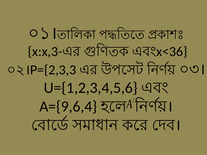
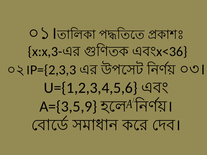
A={9,6,4: A={9,6,4 -> A={3,5,9 (68, 107)
